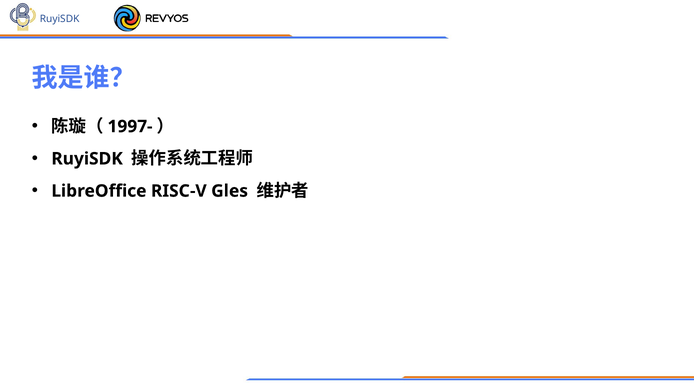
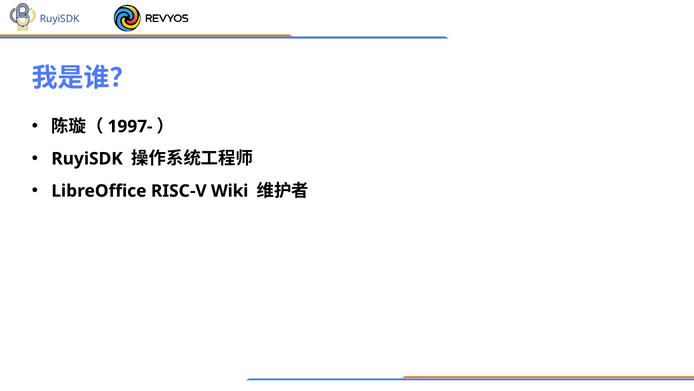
Gles: Gles -> Wiki (230, 191)
